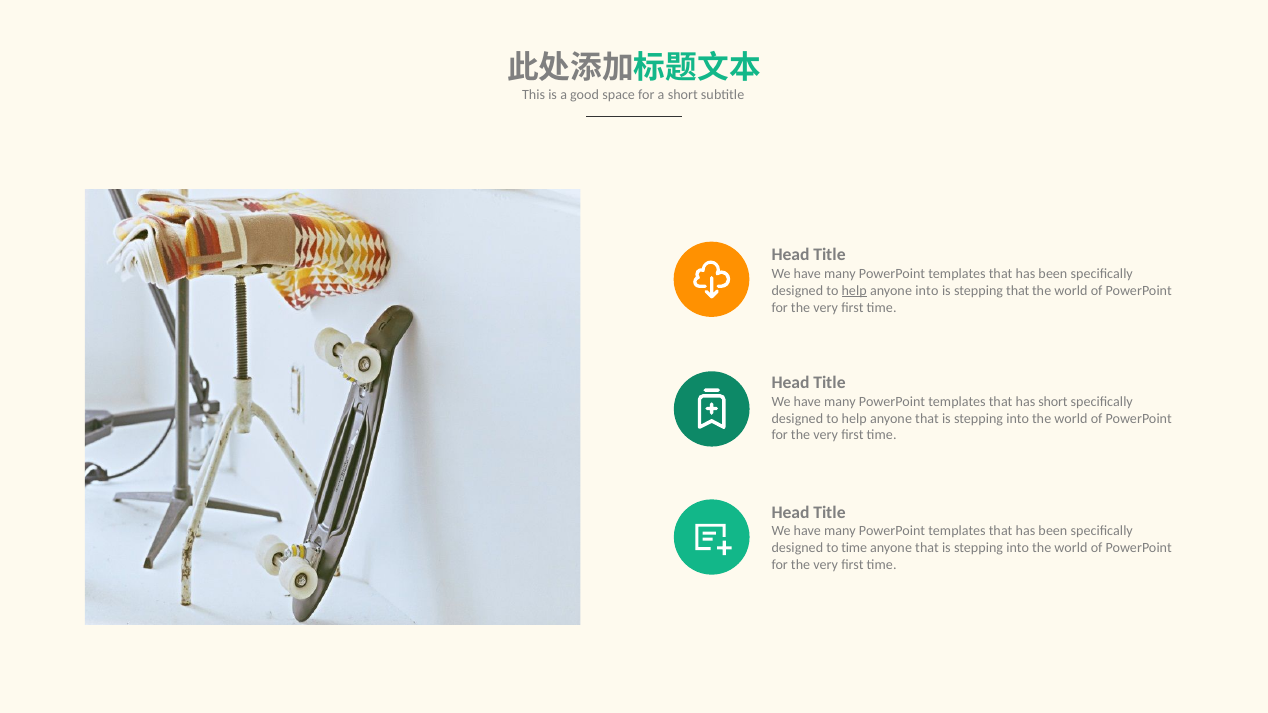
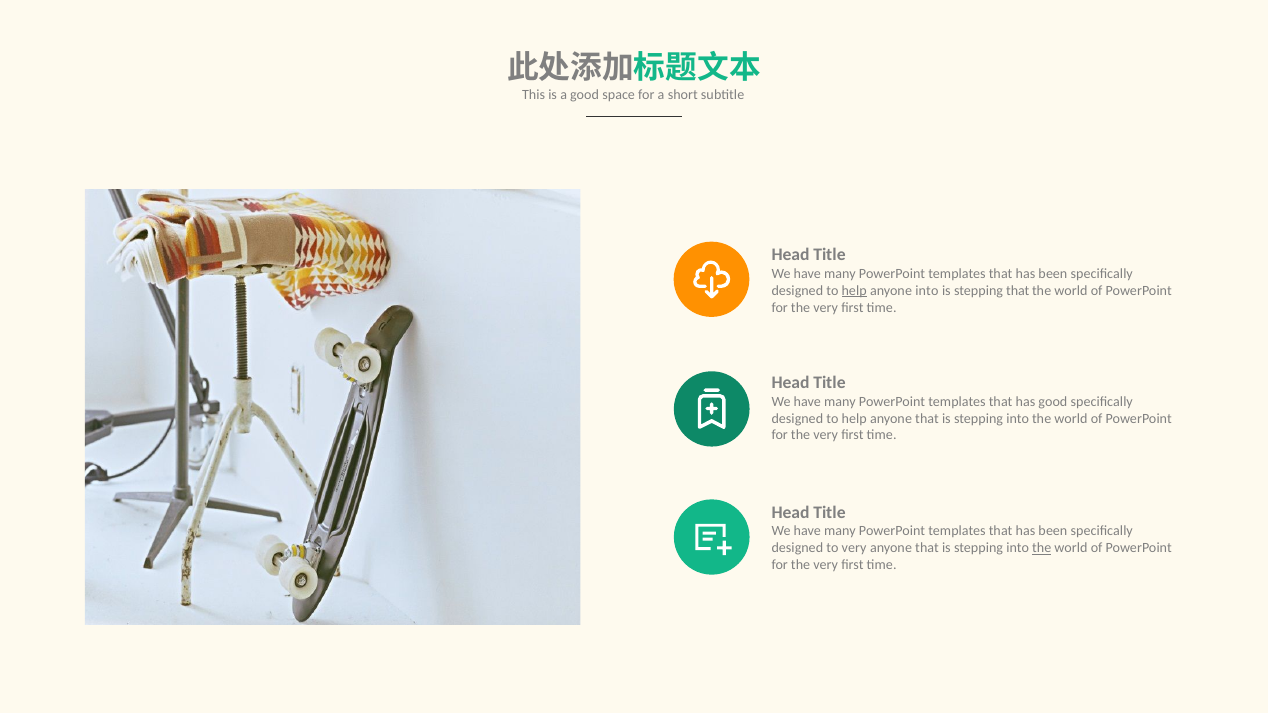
has short: short -> good (1053, 402)
to time: time -> very (854, 548)
the underline: none -> present (1042, 548)
